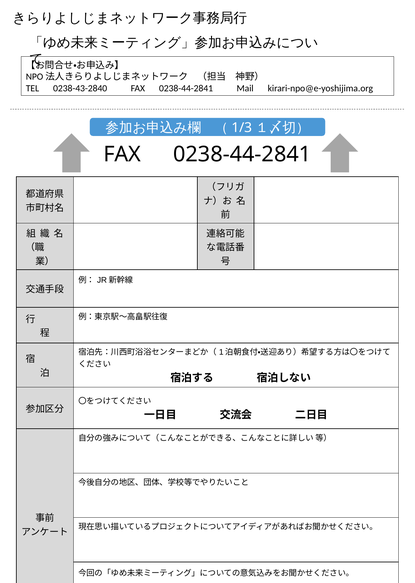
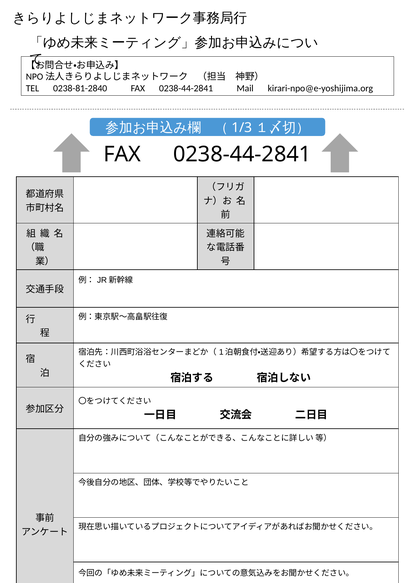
0238-43-2840: 0238-43-2840 -> 0238-81-2840 (80, 88)
